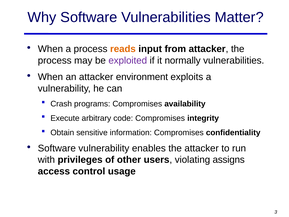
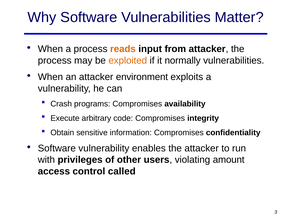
exploited colour: purple -> orange (128, 60)
assigns: assigns -> amount (229, 160)
usage: usage -> called (122, 171)
